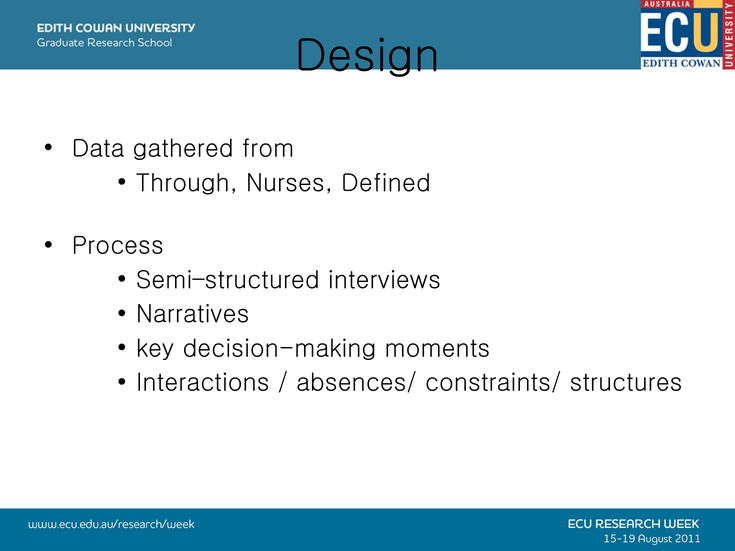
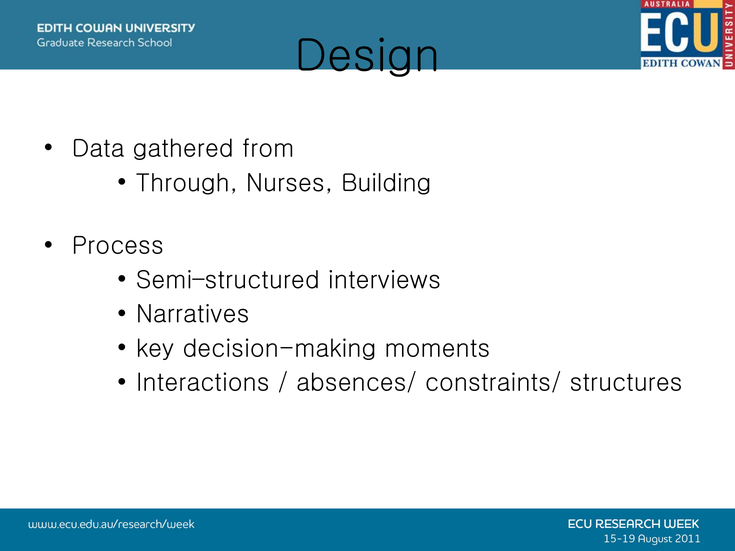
Defined: Defined -> Building (386, 183)
